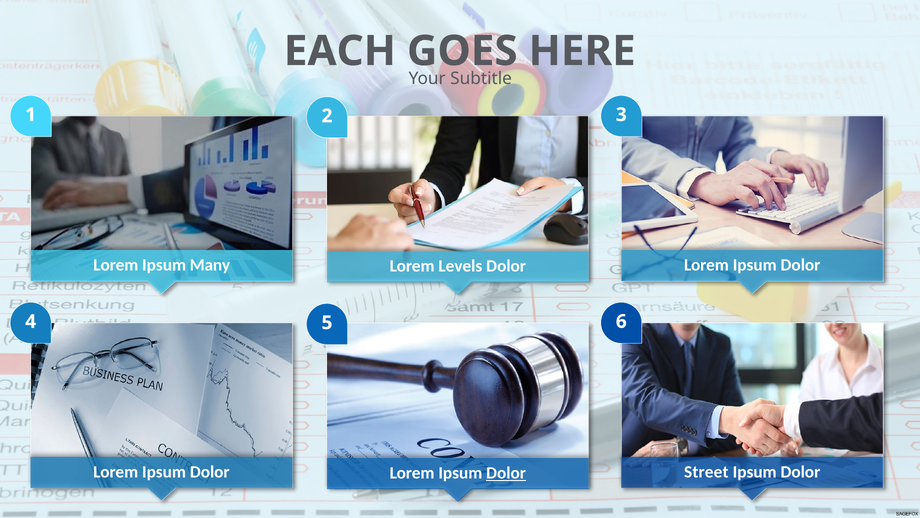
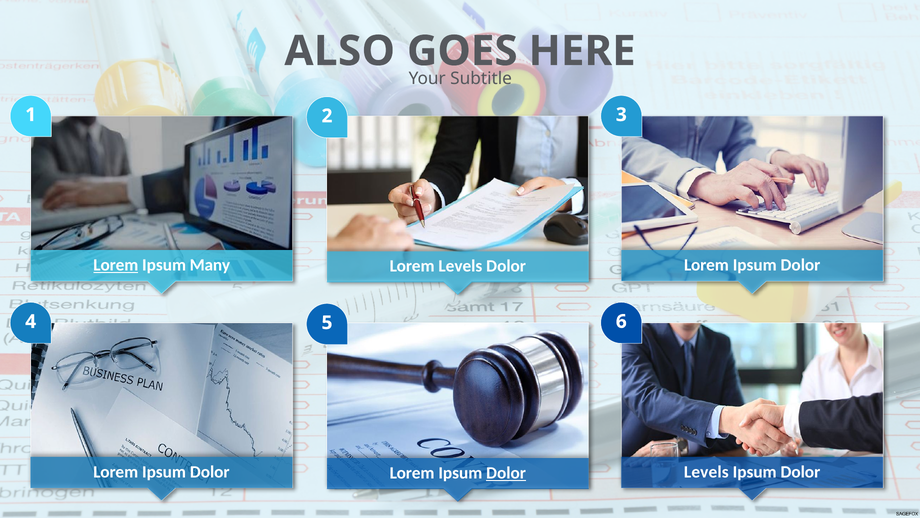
EACH: EACH -> ALSO (340, 51)
Lorem underline: none -> present (116, 265)
Street: Street -> Levels (706, 471)
